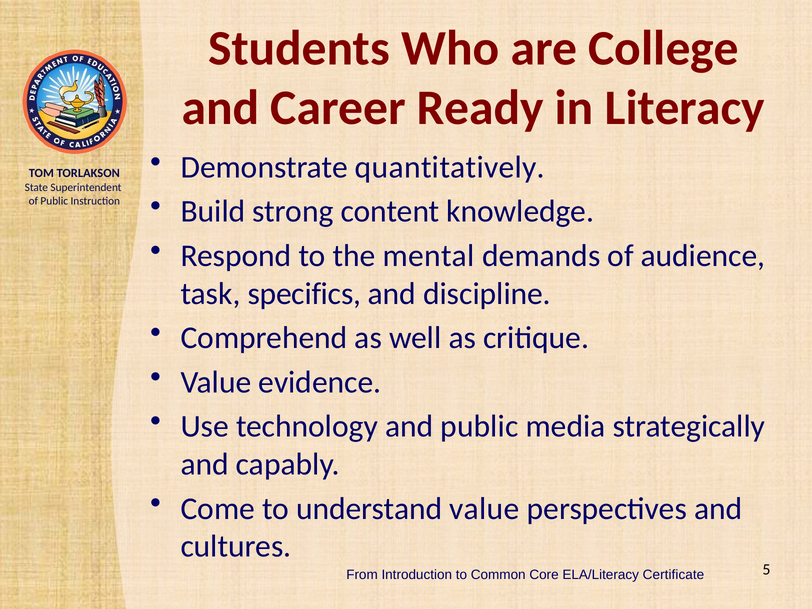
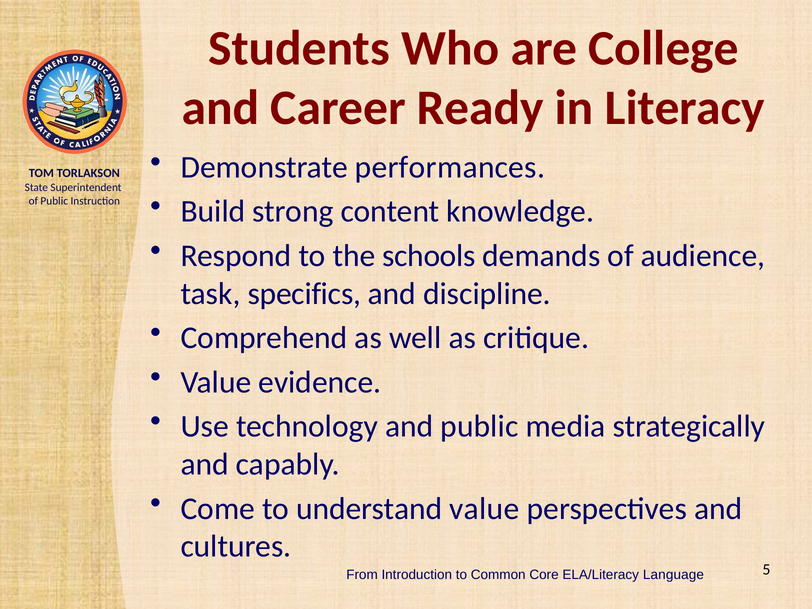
quantitatively: quantitatively -> performances (450, 167)
mental: mental -> schools (429, 256)
Certificate: Certificate -> Language (673, 575)
